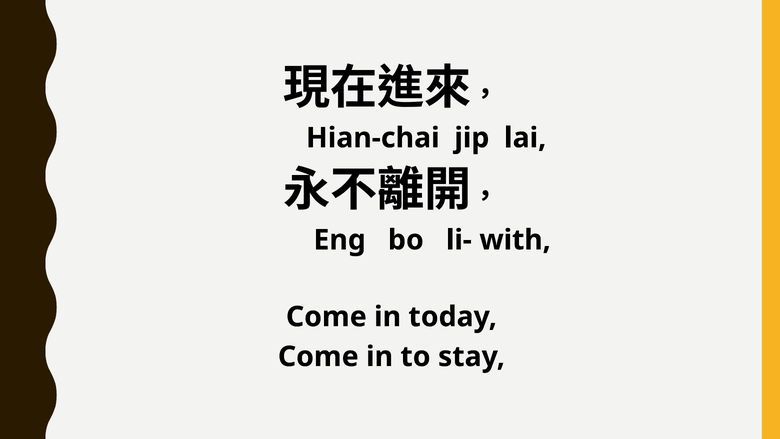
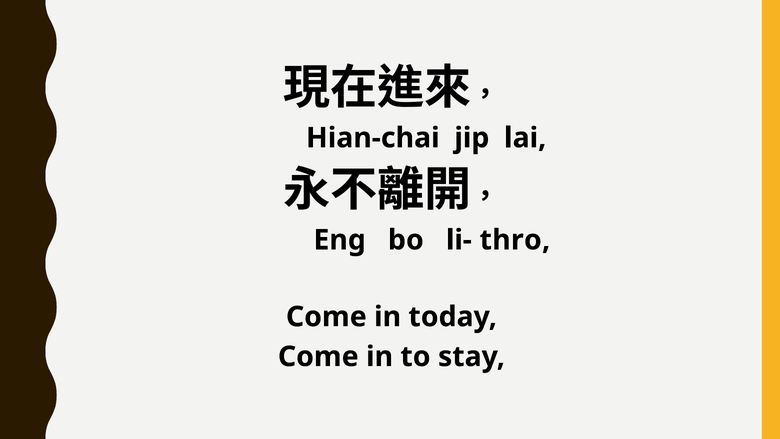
with: with -> thro (515, 240)
